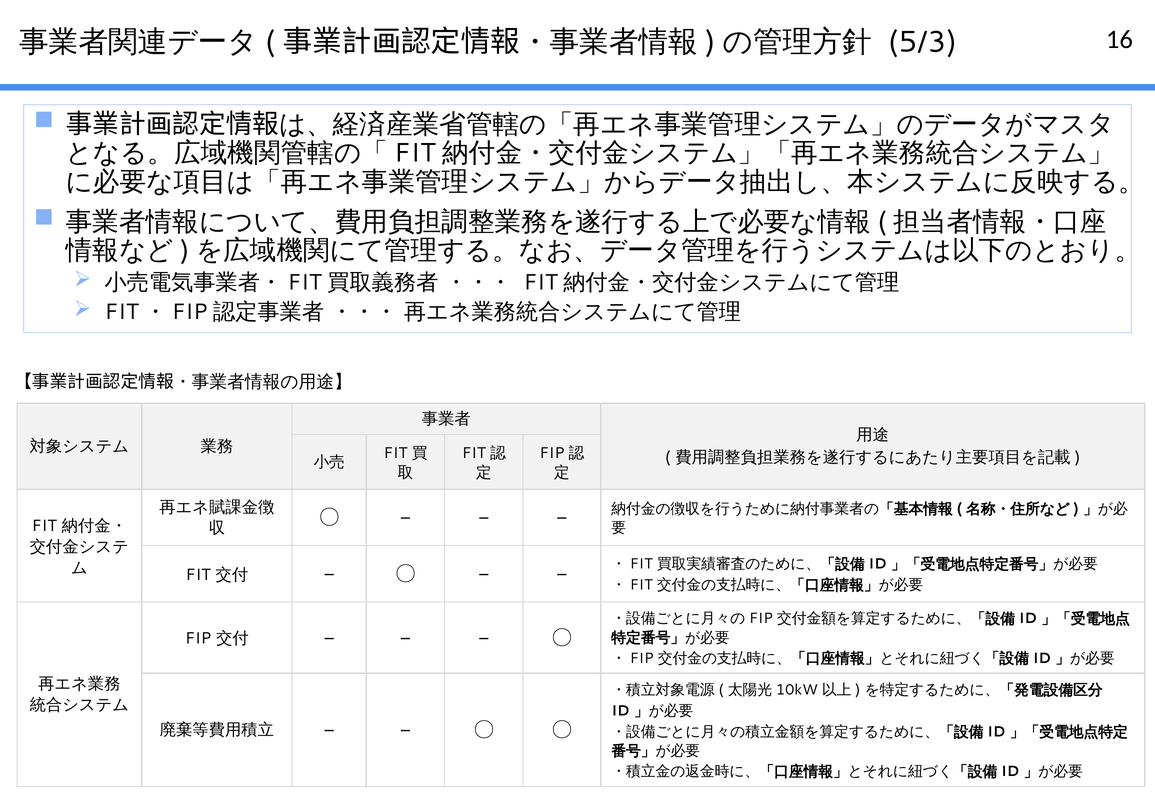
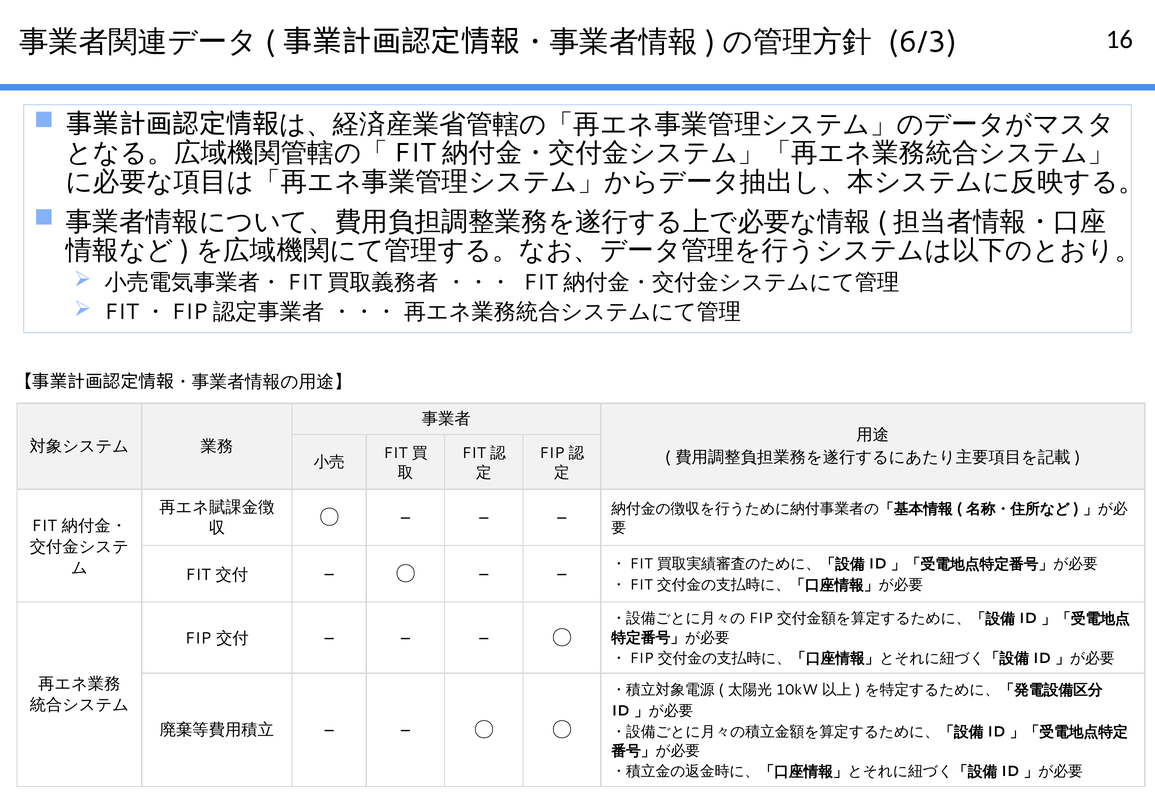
5/3: 5/3 -> 6/3 (923, 42)
